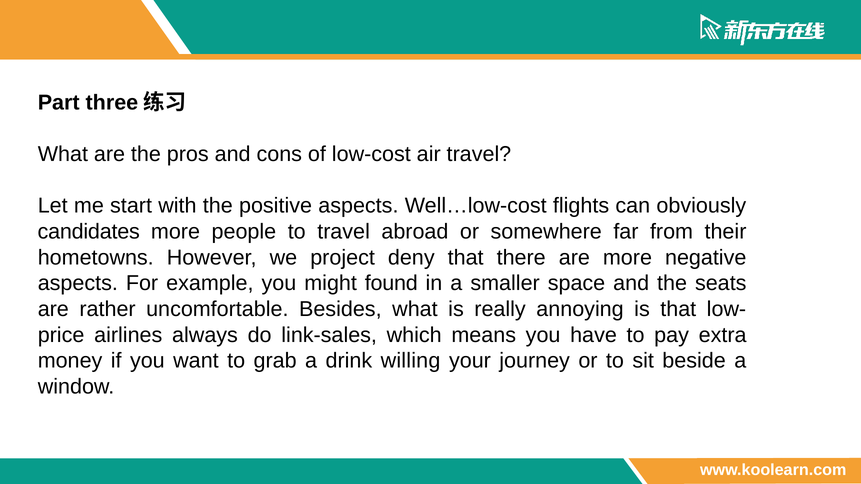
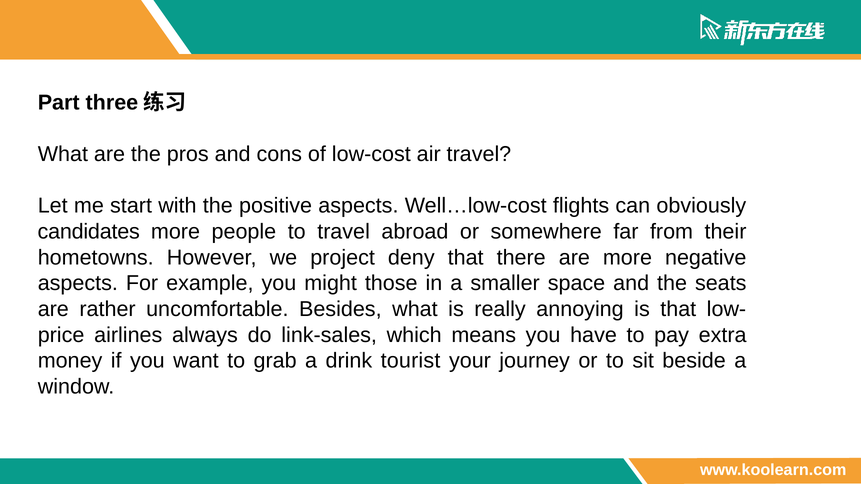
found: found -> those (391, 283)
willing: willing -> tourist (411, 361)
